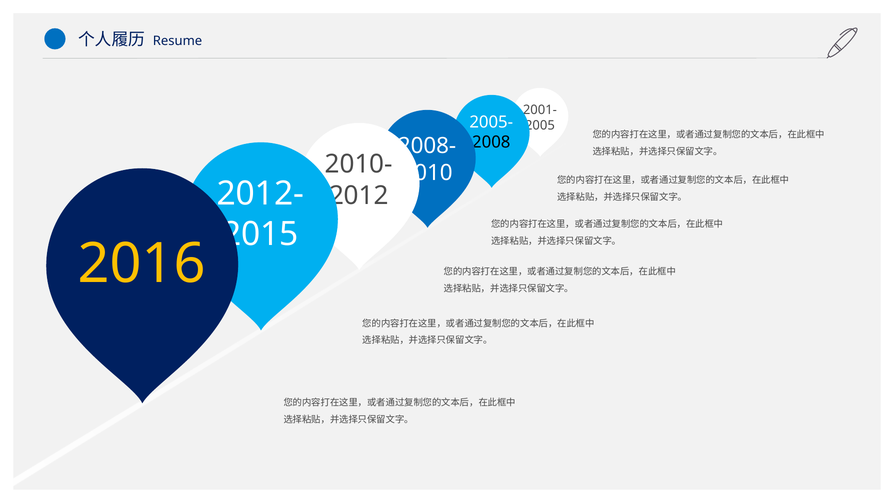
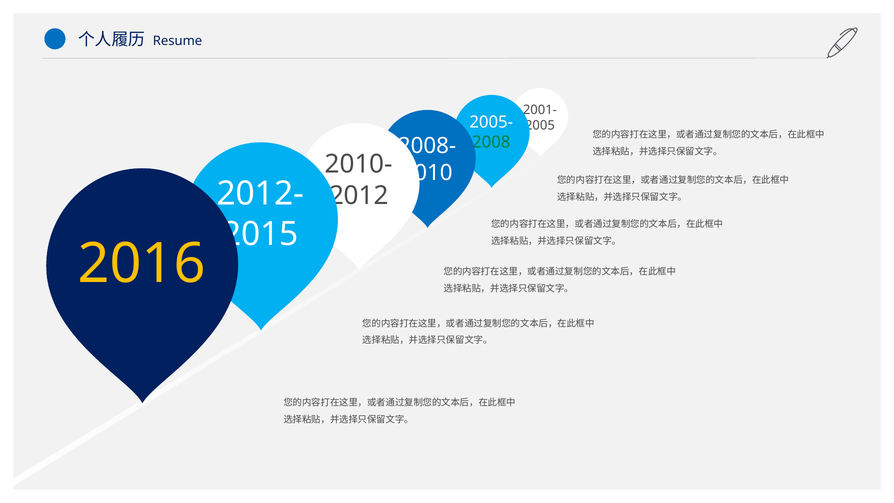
2008 colour: black -> green (491, 142)
